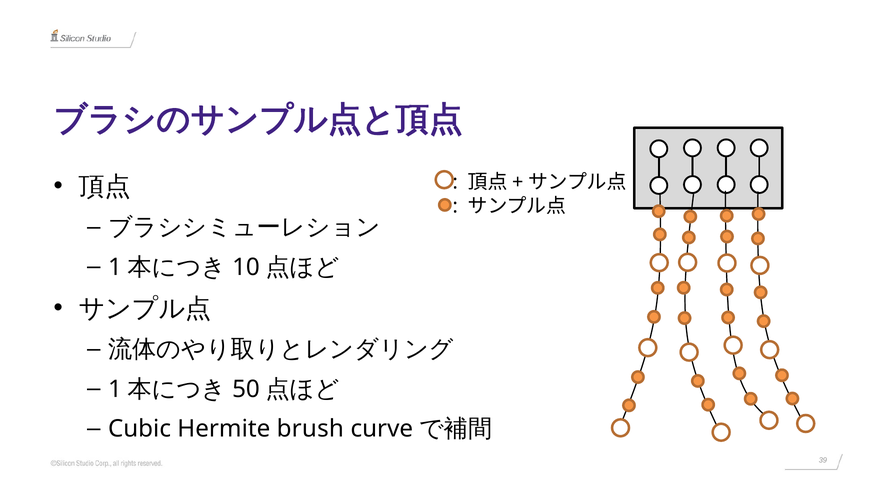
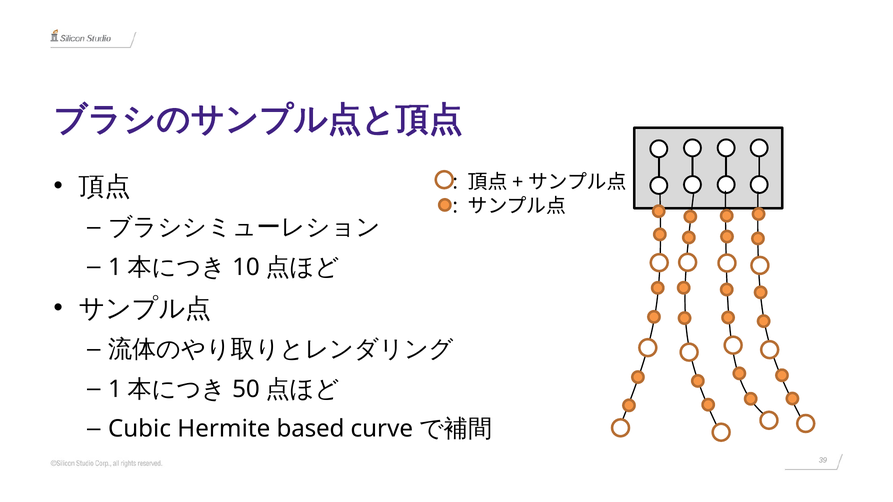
brush: brush -> based (311, 429)
